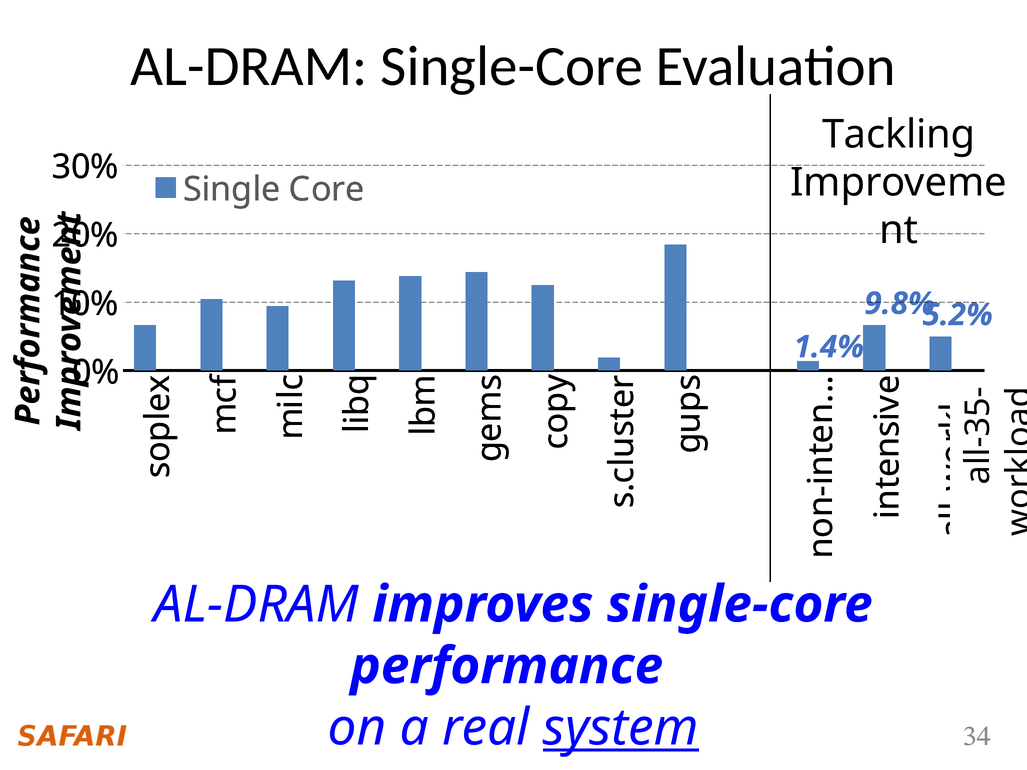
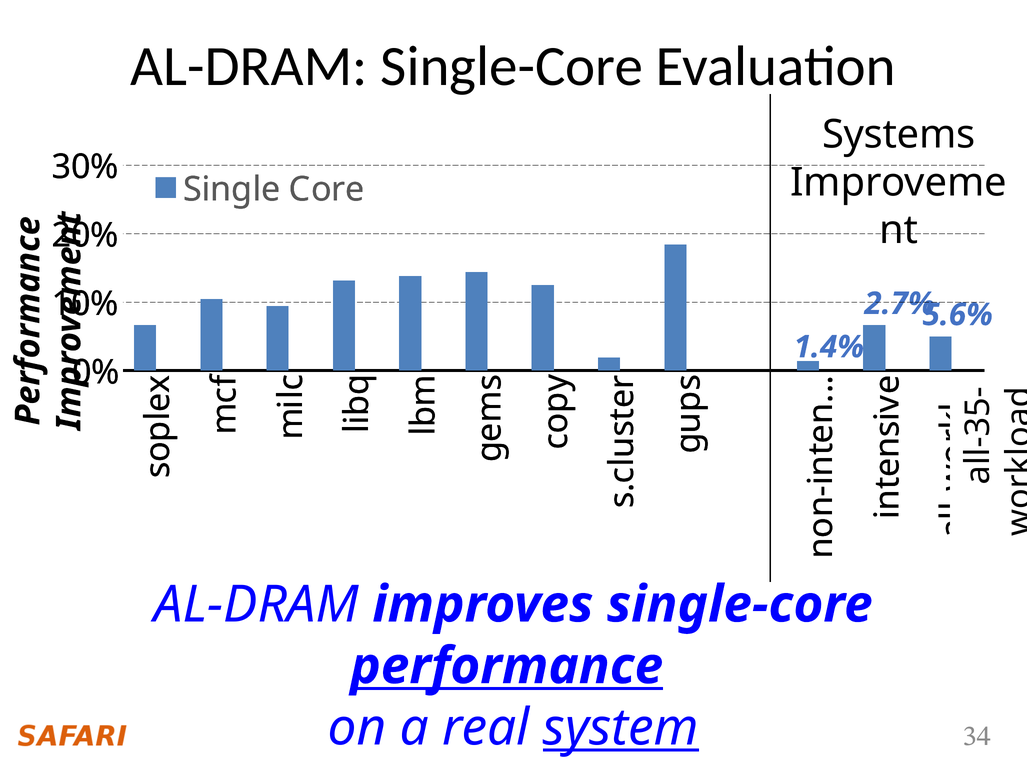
Tackling: Tackling -> Systems (899, 134)
9.8%: 9.8% -> 2.7% (900, 304)
5.2%: 5.2% -> 5.6% (958, 315)
performance underline: none -> present (507, 666)
